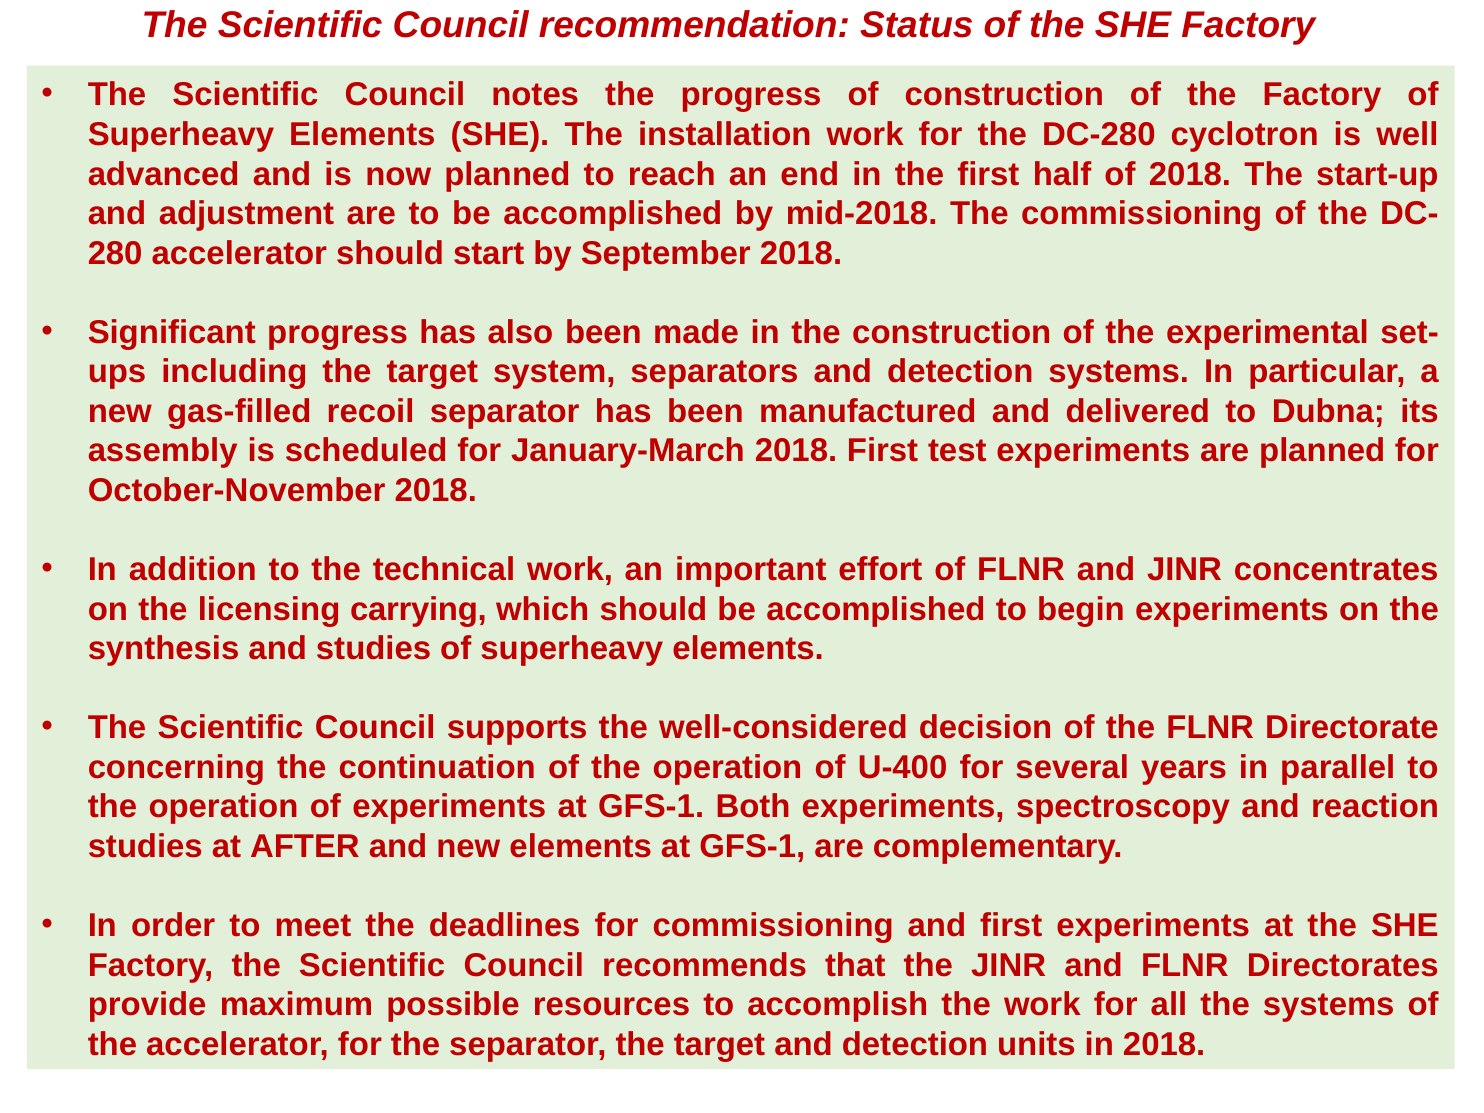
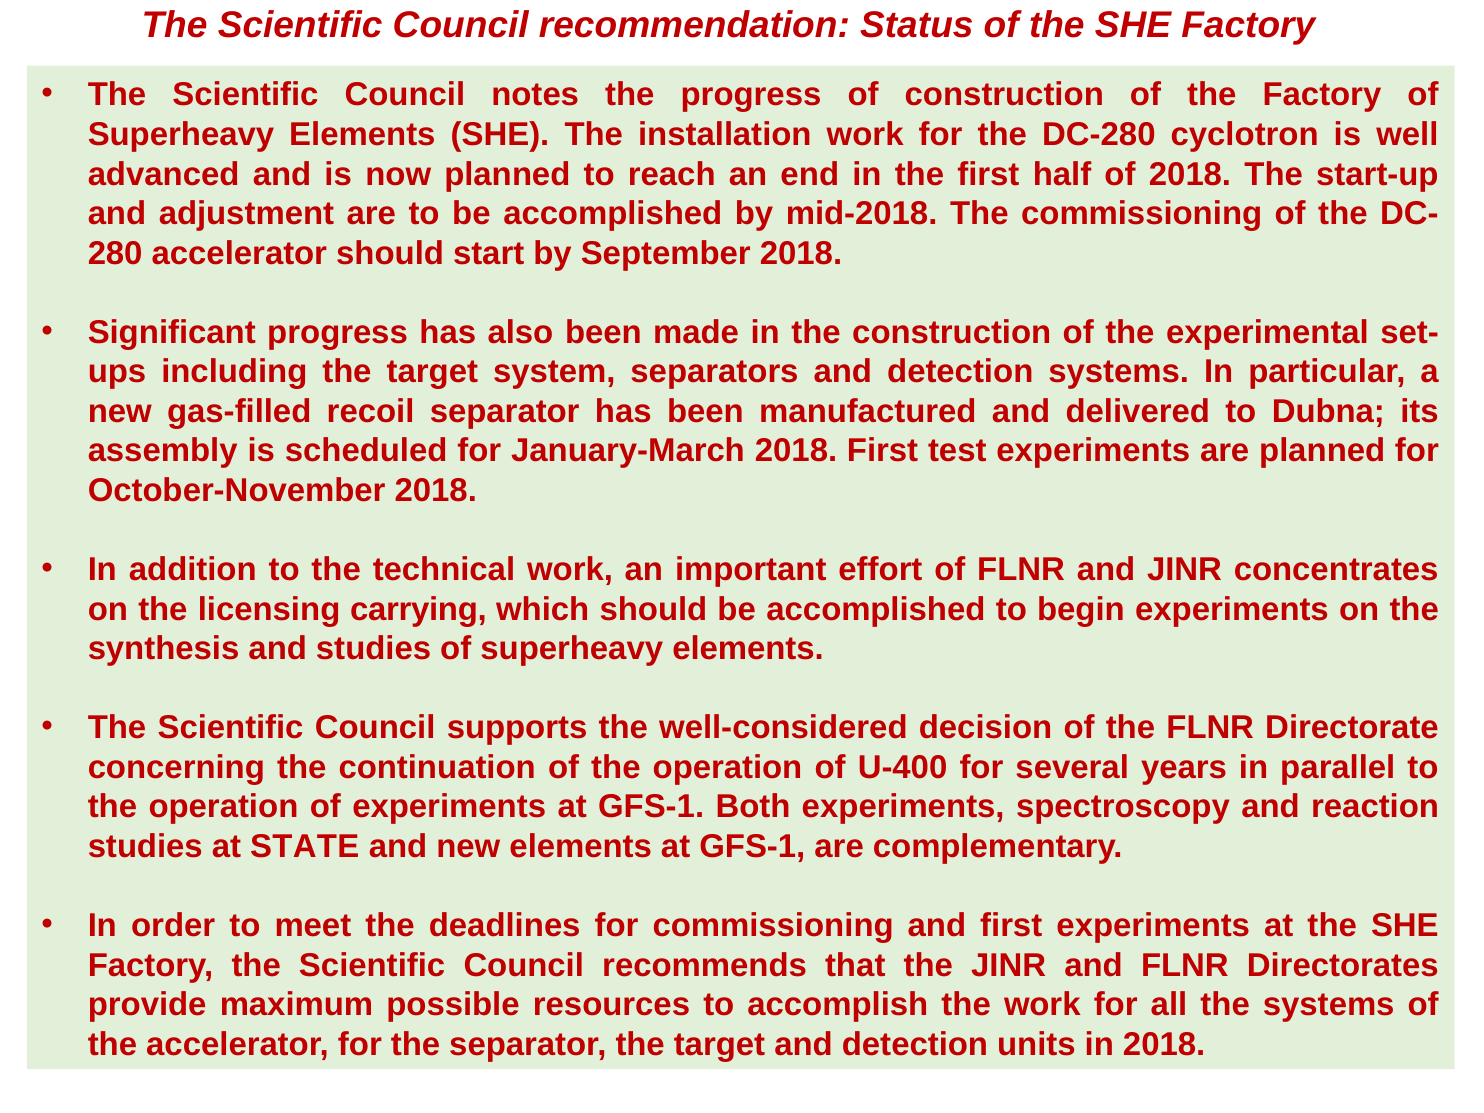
AFTER: AFTER -> STATE (305, 847)
